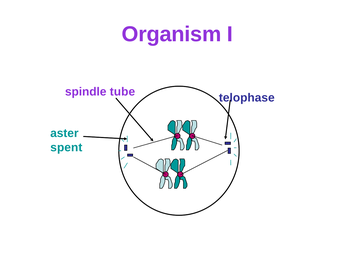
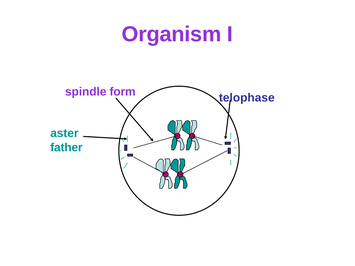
tube: tube -> form (123, 92)
spent: spent -> father (66, 148)
